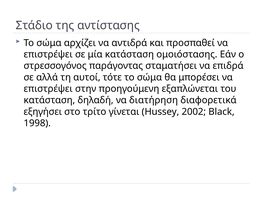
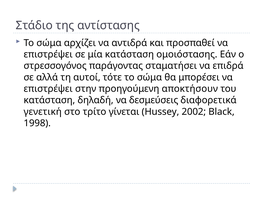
εξαπλώνεται: εξαπλώνεται -> αποκτήσουν (190, 88)
διατήρηση: διατήρηση -> δεσμεύσεις (154, 100)
εξηγήσει: εξηγήσει -> γενετική (43, 111)
